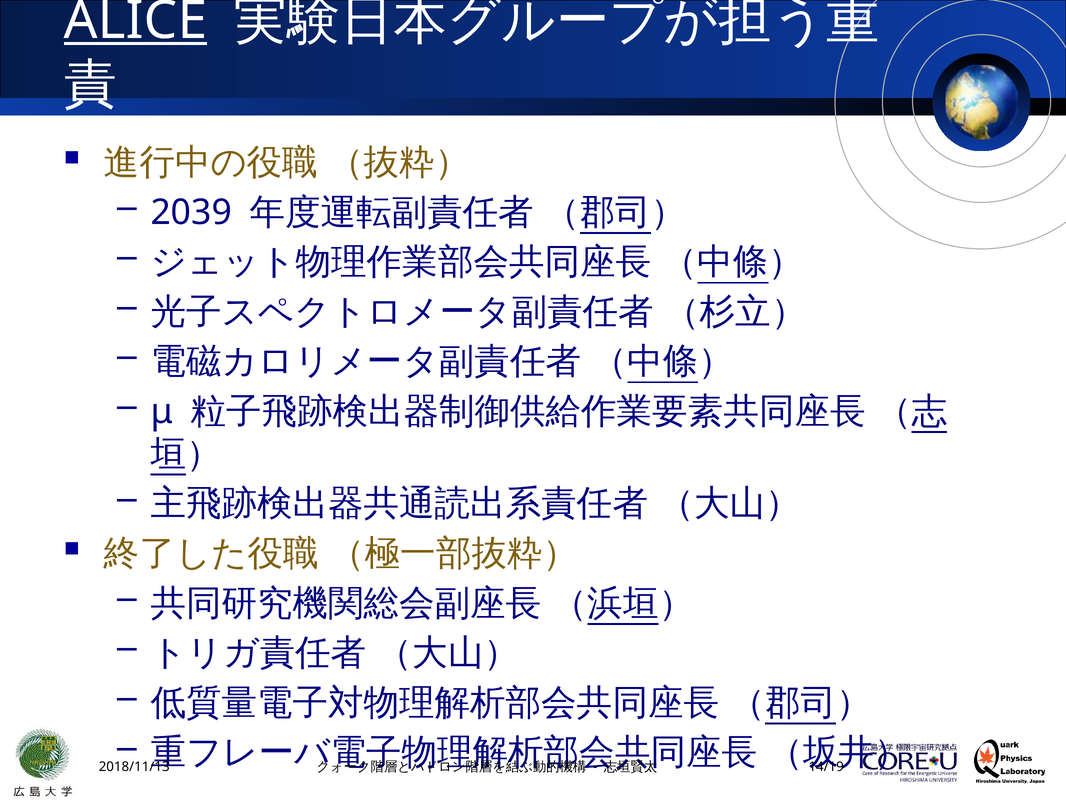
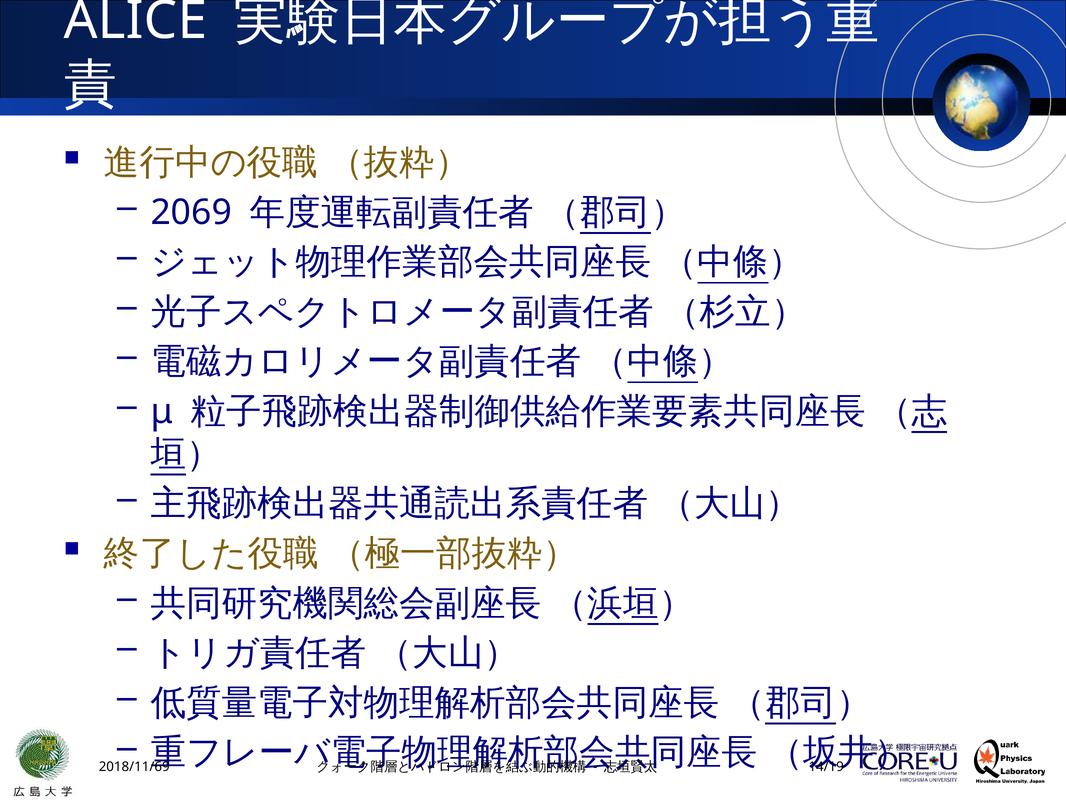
ALICE underline: present -> none (136, 20)
2039: 2039 -> 2069 (191, 212)
2018/11/13: 2018/11/13 -> 2018/11/69 (134, 767)
